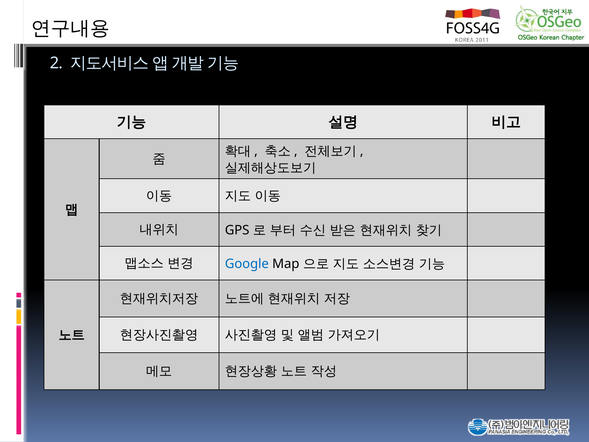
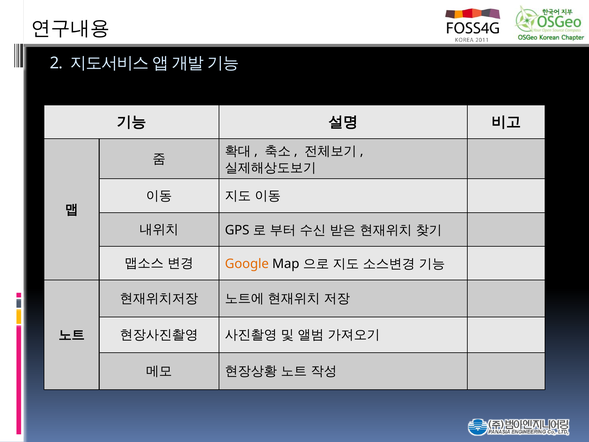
Google colour: blue -> orange (247, 264)
